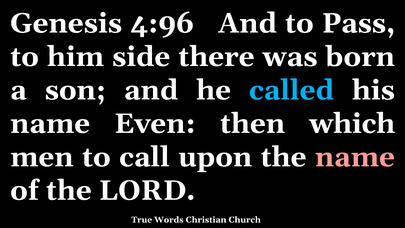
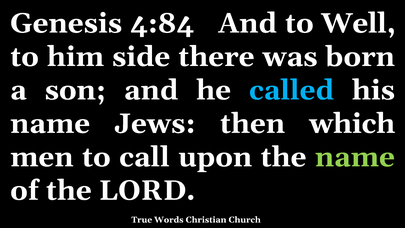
4:96: 4:96 -> 4:84 (162, 23)
Pass: Pass -> Well (358, 23)
Even: Even -> Jews (155, 124)
name colour: pink -> light green (355, 157)
